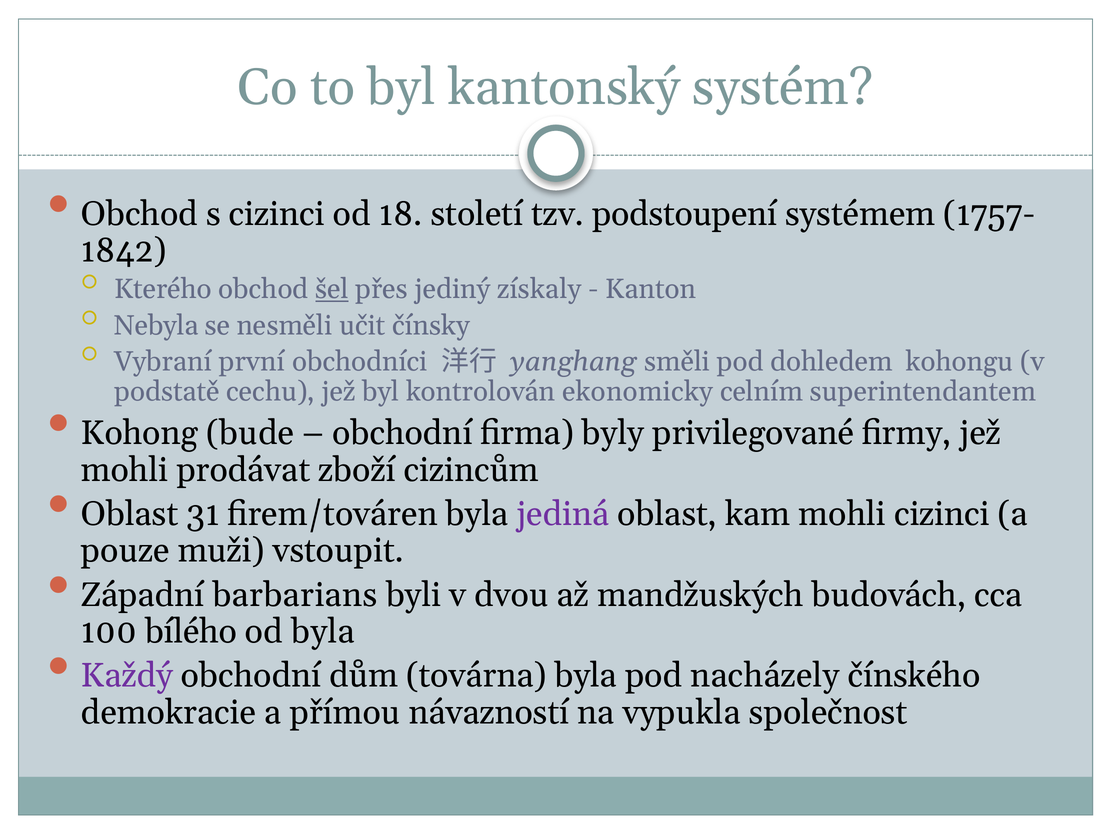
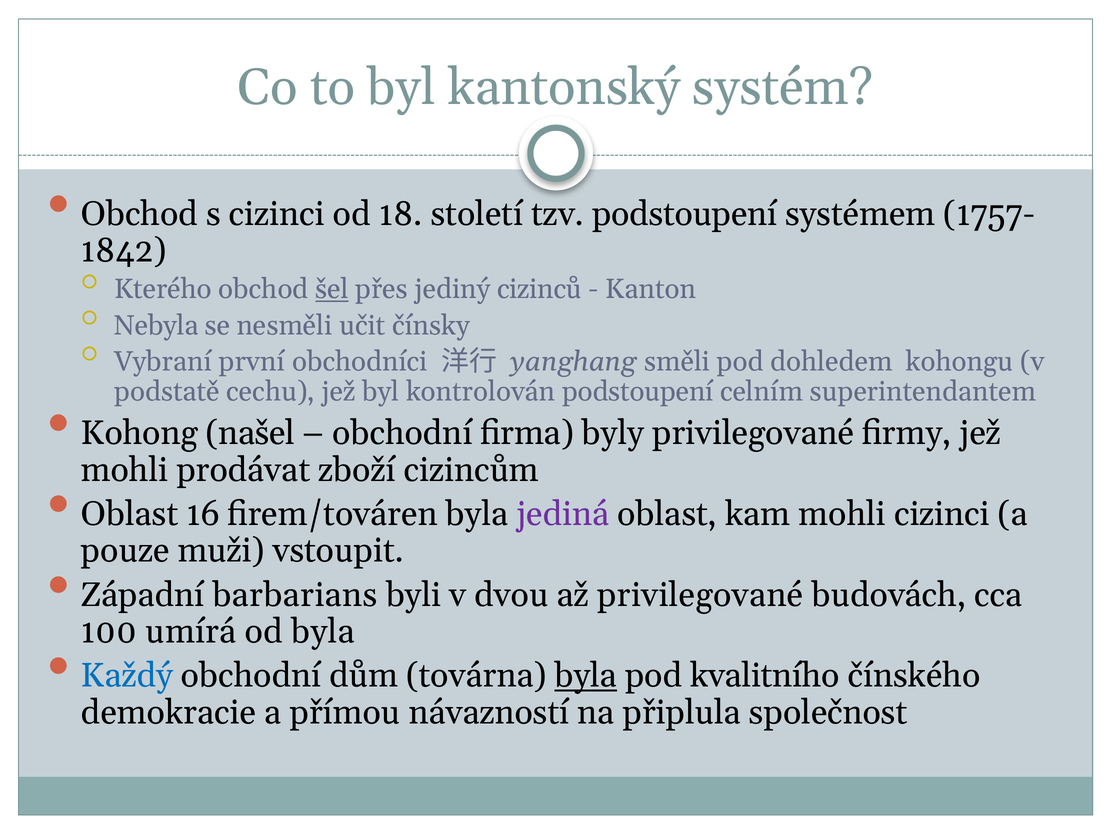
získaly: získaly -> cizinců (539, 289)
kontrolován ekonomicky: ekonomicky -> podstoupení (638, 392)
bude: bude -> našel (250, 433)
31: 31 -> 16 (203, 514)
až mandžuských: mandžuských -> privilegované (700, 595)
bílého: bílého -> umírá (191, 632)
Každý colour: purple -> blue (127, 676)
byla underline: none -> present (586, 676)
nacházely: nacházely -> kvalitního (765, 676)
vypukla: vypukla -> připlula (682, 712)
